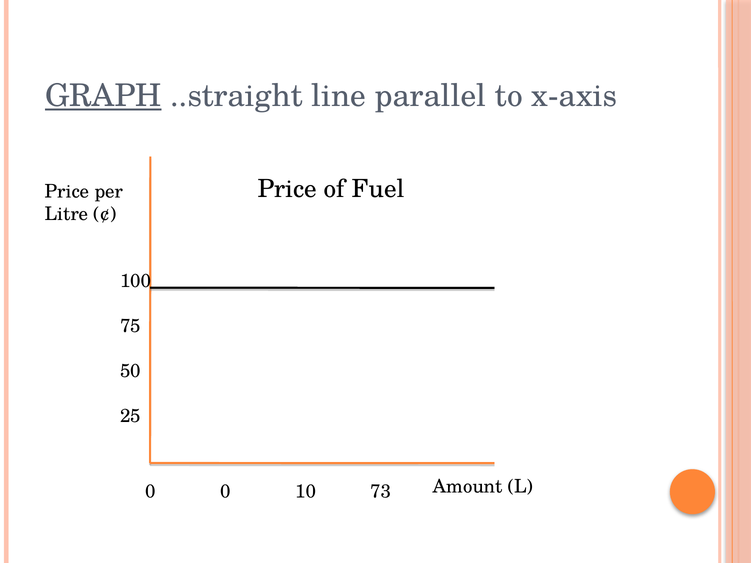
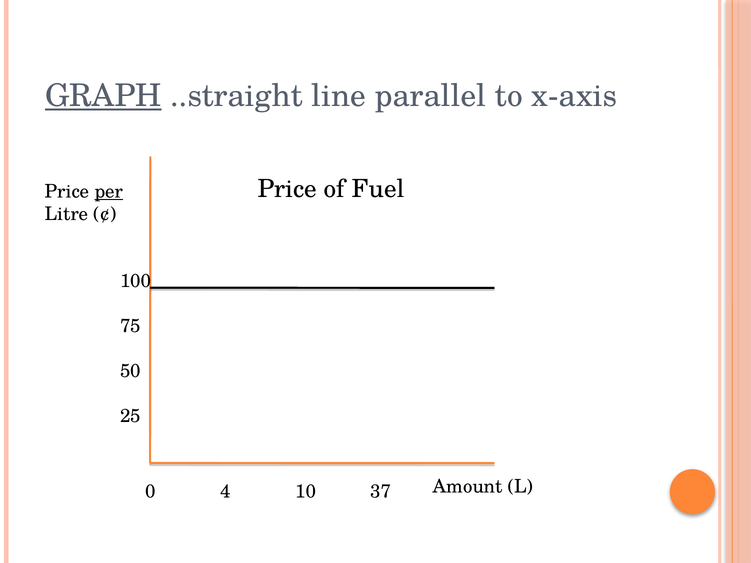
per underline: none -> present (109, 191)
0 0: 0 -> 4 (225, 492)
73: 73 -> 37 (381, 492)
